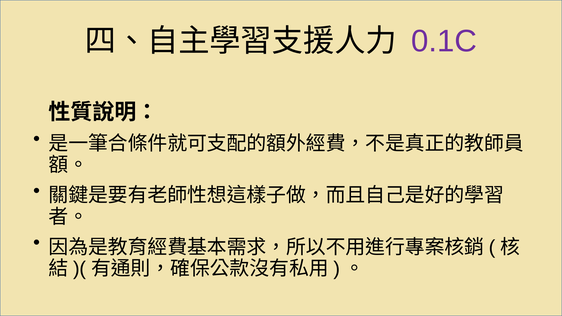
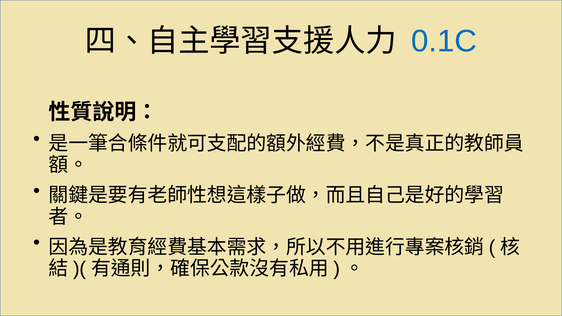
0.1C colour: purple -> blue (444, 41)
